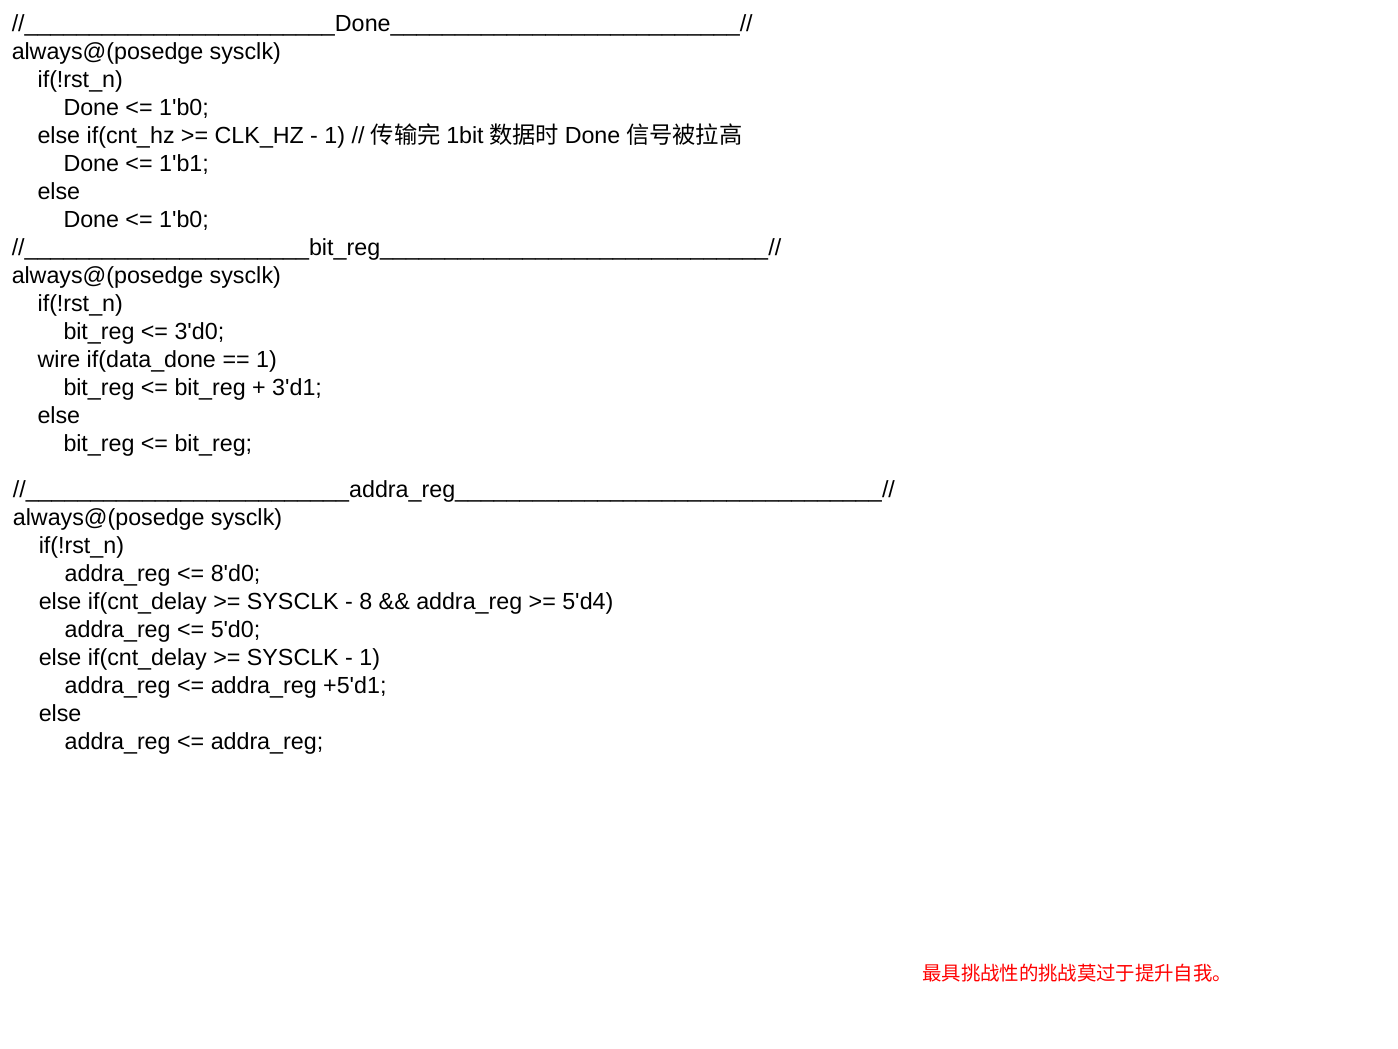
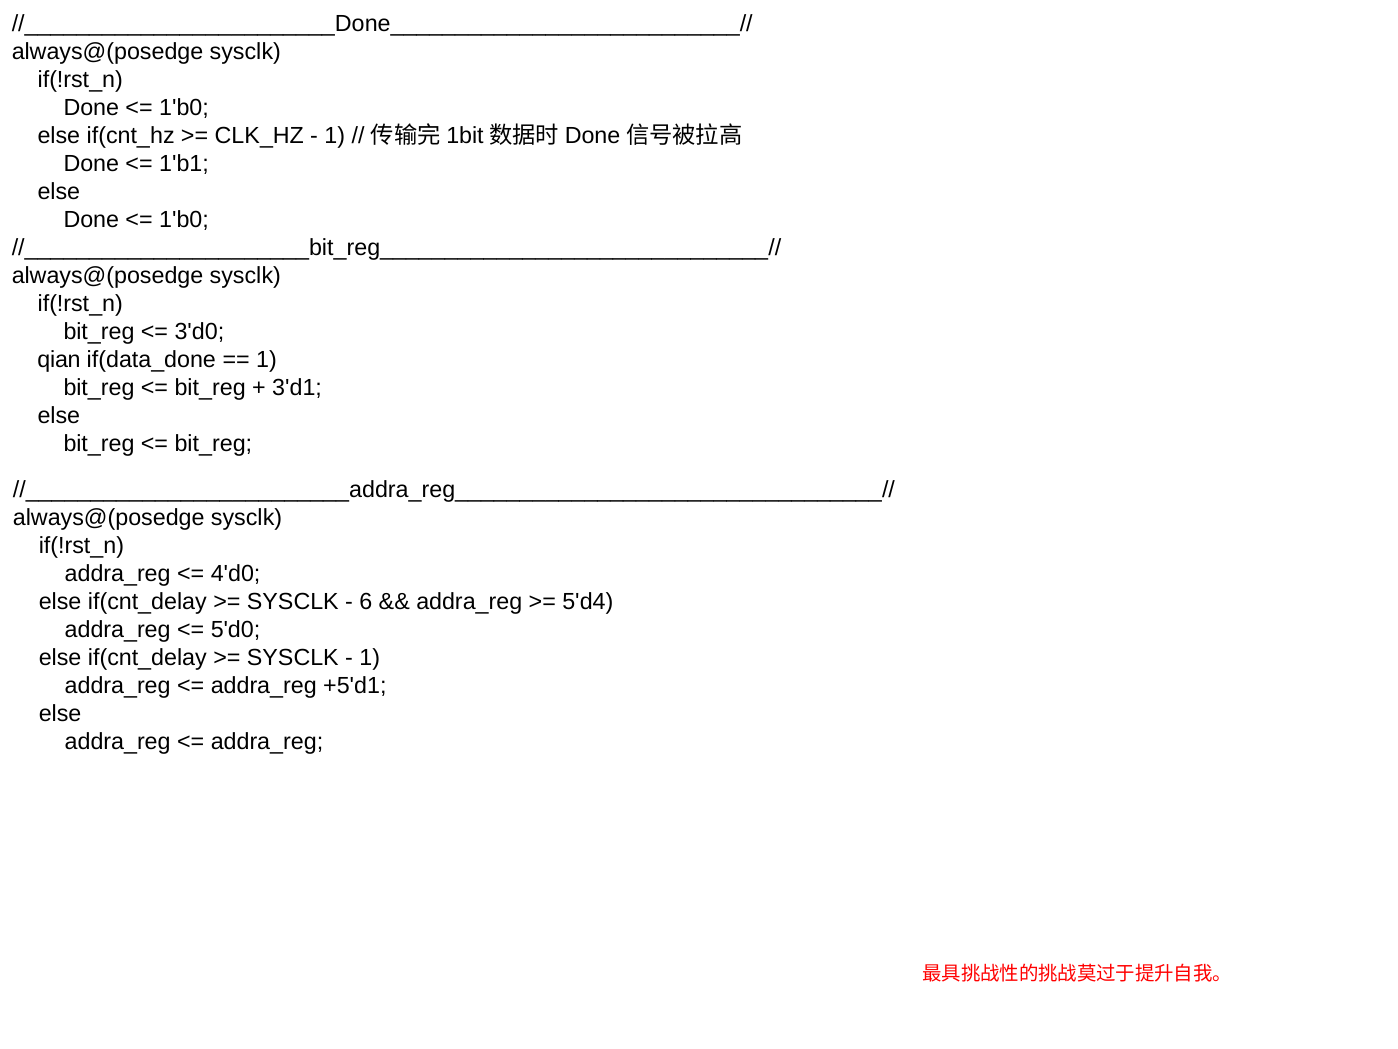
wire: wire -> qian (59, 359)
8'd0: 8'd0 -> 4'd0 (236, 574)
8: 8 -> 6 (366, 601)
